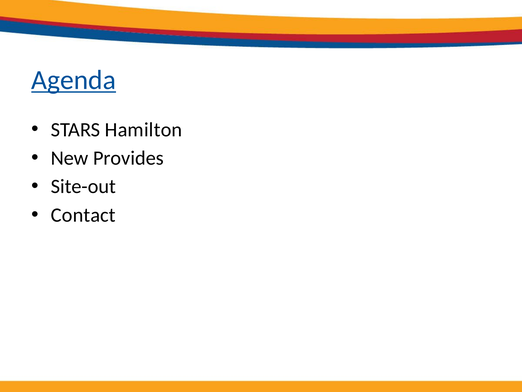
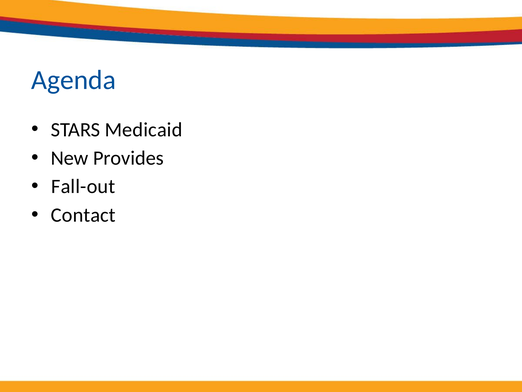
Agenda underline: present -> none (74, 80)
Hamilton: Hamilton -> Medicaid (144, 129)
Site-out: Site-out -> Fall-out (83, 186)
